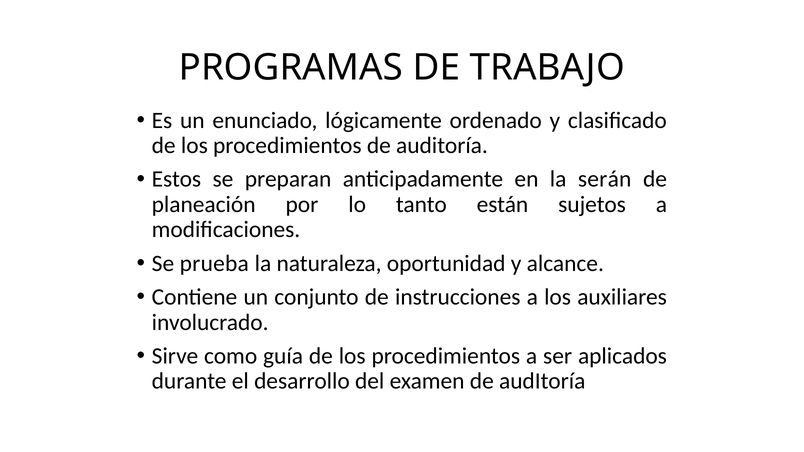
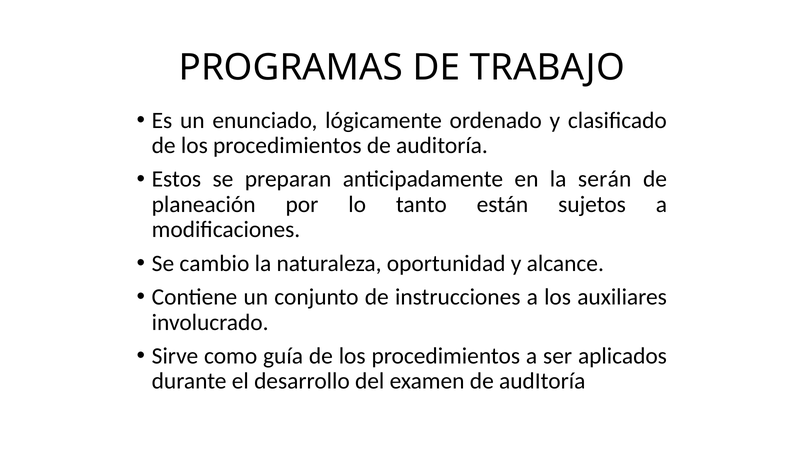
prueba: prueba -> cambio (214, 264)
